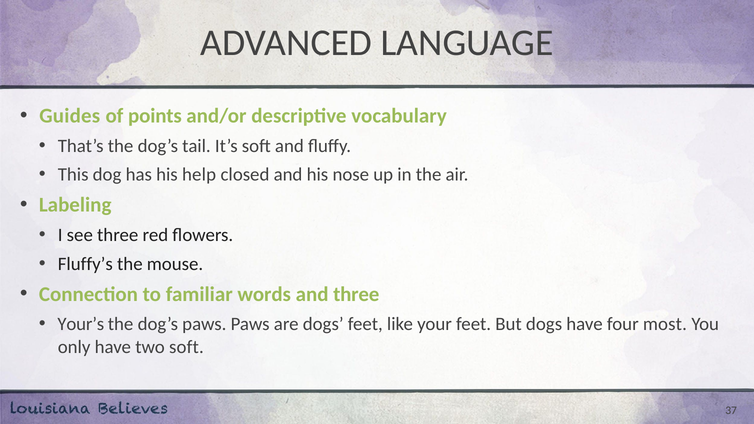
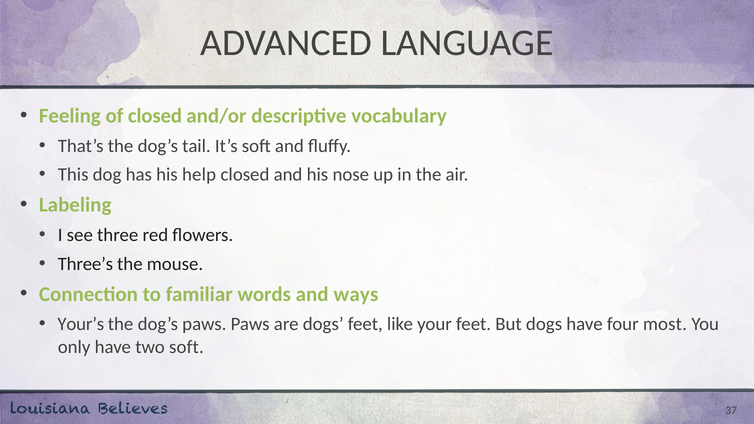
Guides: Guides -> Feeling (70, 116)
of points: points -> closed (155, 116)
Fluffy’s: Fluffy’s -> Three’s (85, 264)
and three: three -> ways (356, 294)
